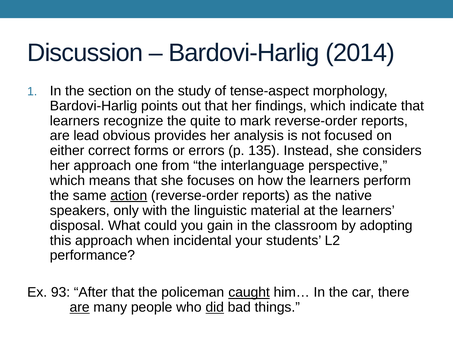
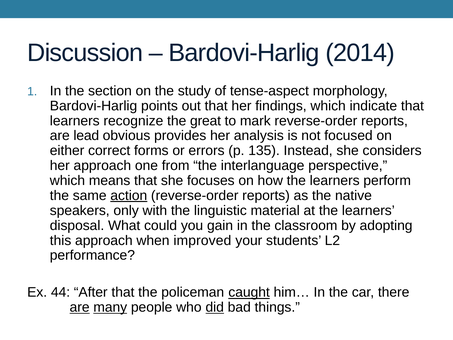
quite: quite -> great (206, 121)
incidental: incidental -> improved (202, 240)
93: 93 -> 44 (61, 292)
many underline: none -> present (110, 307)
